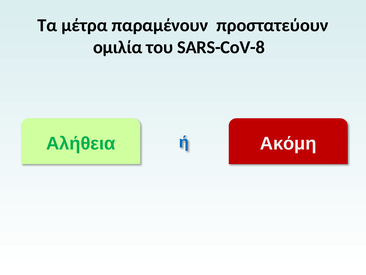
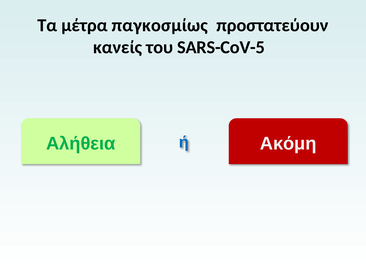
παραμένουν: παραμένουν -> παγκοσμίως (160, 25)
ομιλία: ομιλία -> κανείς (118, 47)
SARS-CoV-8: SARS-CoV-8 -> SARS-CoV-5 (221, 47)
